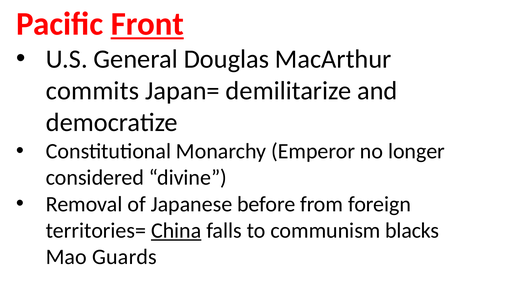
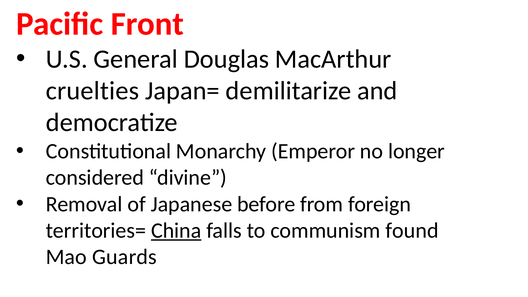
Front underline: present -> none (147, 24)
commits: commits -> cruelties (92, 91)
blacks: blacks -> found (412, 231)
